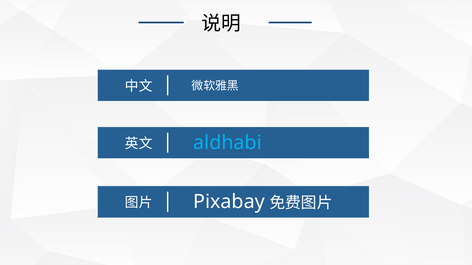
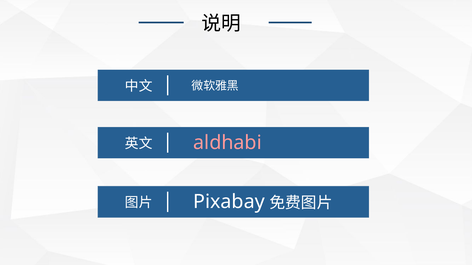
aldhabi colour: light blue -> pink (228, 143)
